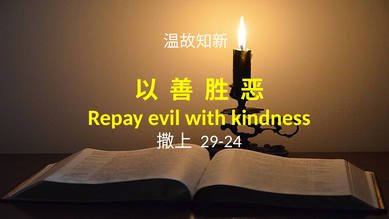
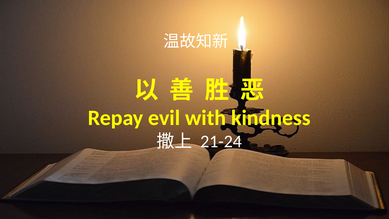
29-24: 29-24 -> 21-24 (221, 141)
